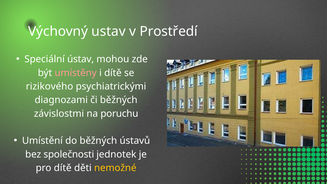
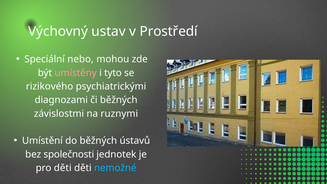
ústav: ústav -> nebo (81, 59)
i dítě: dítě -> tyto (113, 73)
poruchu: poruchu -> ruznymi (119, 114)
pro dítě: dítě -> děti (63, 168)
nemožné colour: yellow -> light blue (115, 168)
